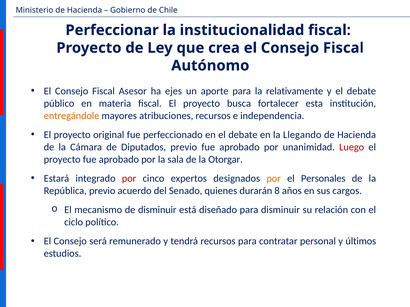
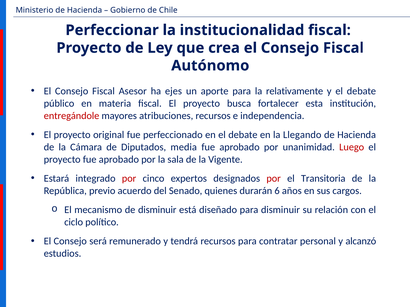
entregándole colour: orange -> red (72, 116)
Diputados previo: previo -> media (184, 147)
Otorgar: Otorgar -> Vigente (225, 160)
por colour: orange -> red (274, 179)
Personales: Personales -> Transitoria (323, 179)
8: 8 -> 6 (277, 191)
últimos: últimos -> alcanzó (361, 242)
